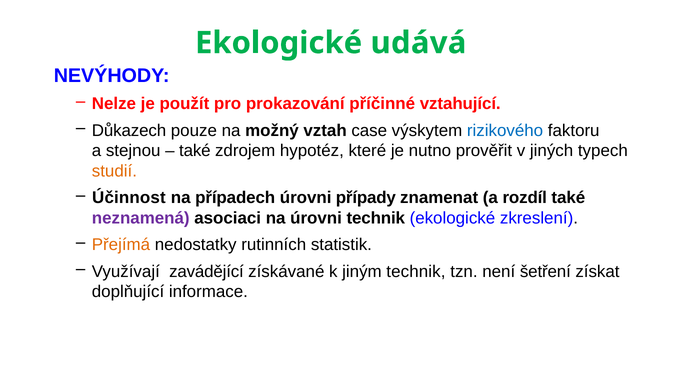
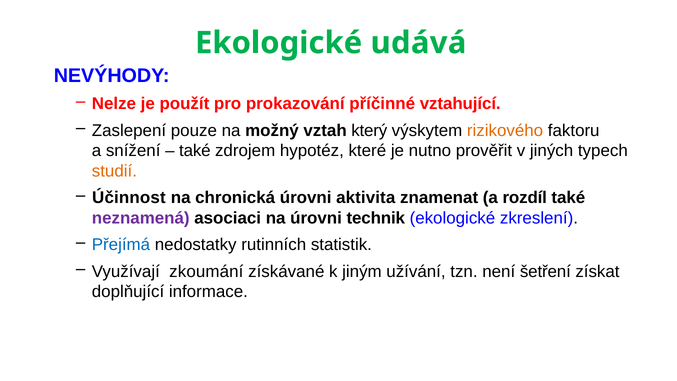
Důkazech: Důkazech -> Zaslepení (129, 130)
case: case -> který (369, 130)
rizikového colour: blue -> orange (505, 130)
stejnou: stejnou -> snížení (133, 151)
případech: případech -> chronická (235, 198)
případy: případy -> aktivita (366, 198)
Přejímá colour: orange -> blue (121, 245)
zavádějící: zavádějící -> zkoumání (206, 271)
jiným technik: technik -> užívání (416, 271)
